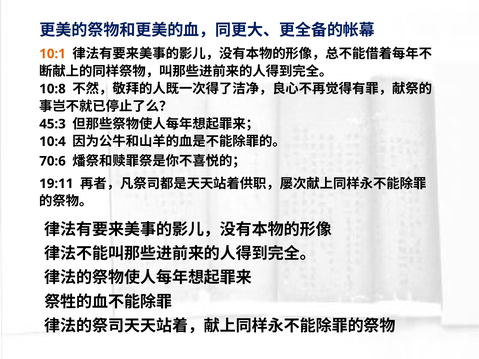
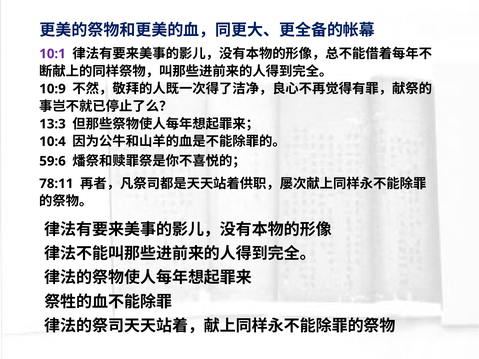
10:1 colour: orange -> purple (52, 54)
10:8: 10:8 -> 10:9 (52, 89)
45:3: 45:3 -> 13:3 (52, 124)
70:6: 70:6 -> 59:6 (53, 161)
19:11: 19:11 -> 78:11 (56, 184)
